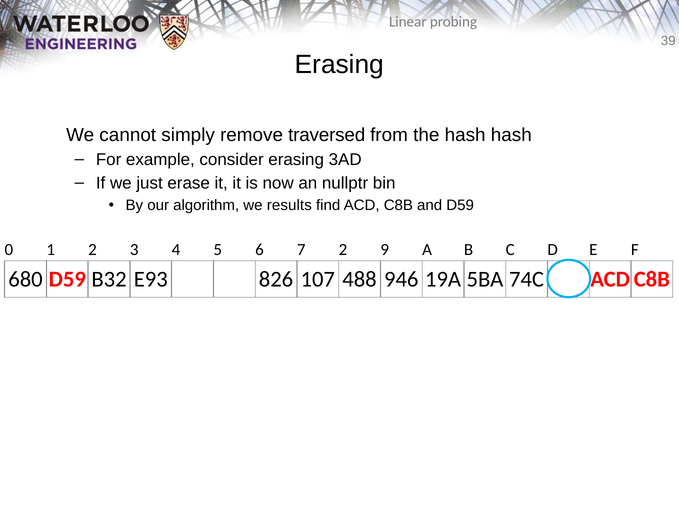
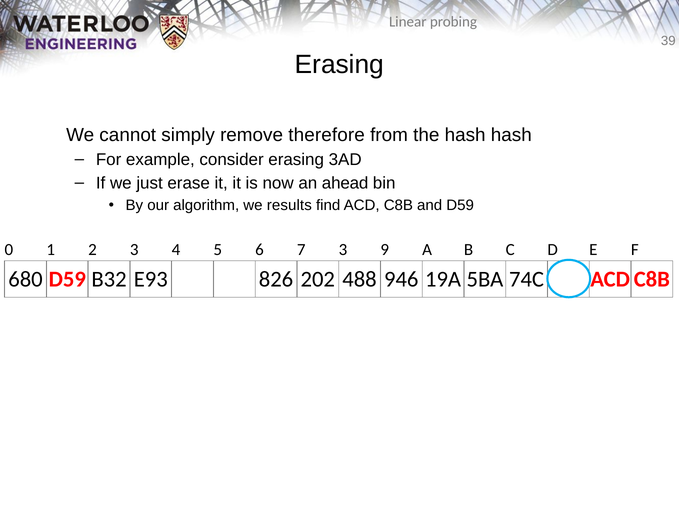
traversed: traversed -> therefore (327, 135)
nullptr: nullptr -> ahead (345, 183)
7 2: 2 -> 3 (343, 250)
107: 107 -> 202 (318, 279)
